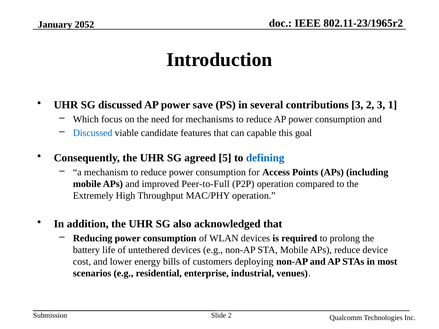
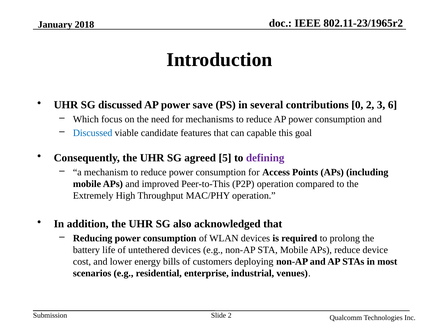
2052: 2052 -> 2018 (84, 25)
contributions 3: 3 -> 0 (357, 105)
1: 1 -> 6 (392, 105)
defining colour: blue -> purple (265, 158)
Peer-to-Full: Peer-to-Full -> Peer-to-This (206, 184)
